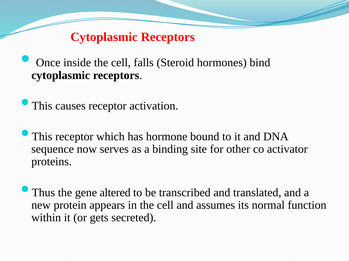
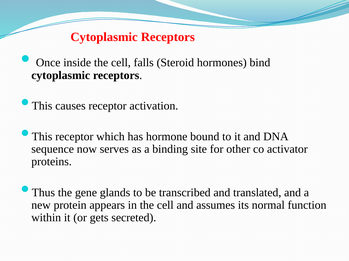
altered: altered -> glands (115, 193)
